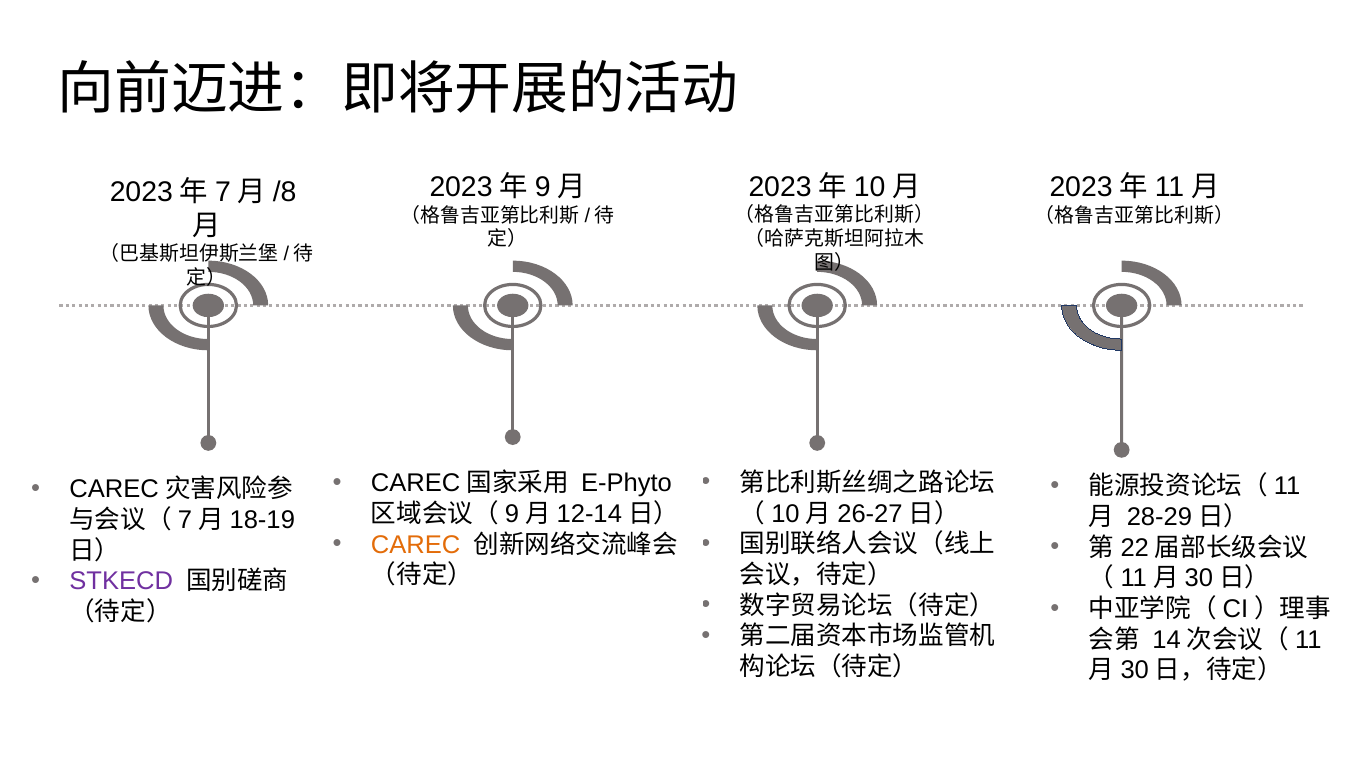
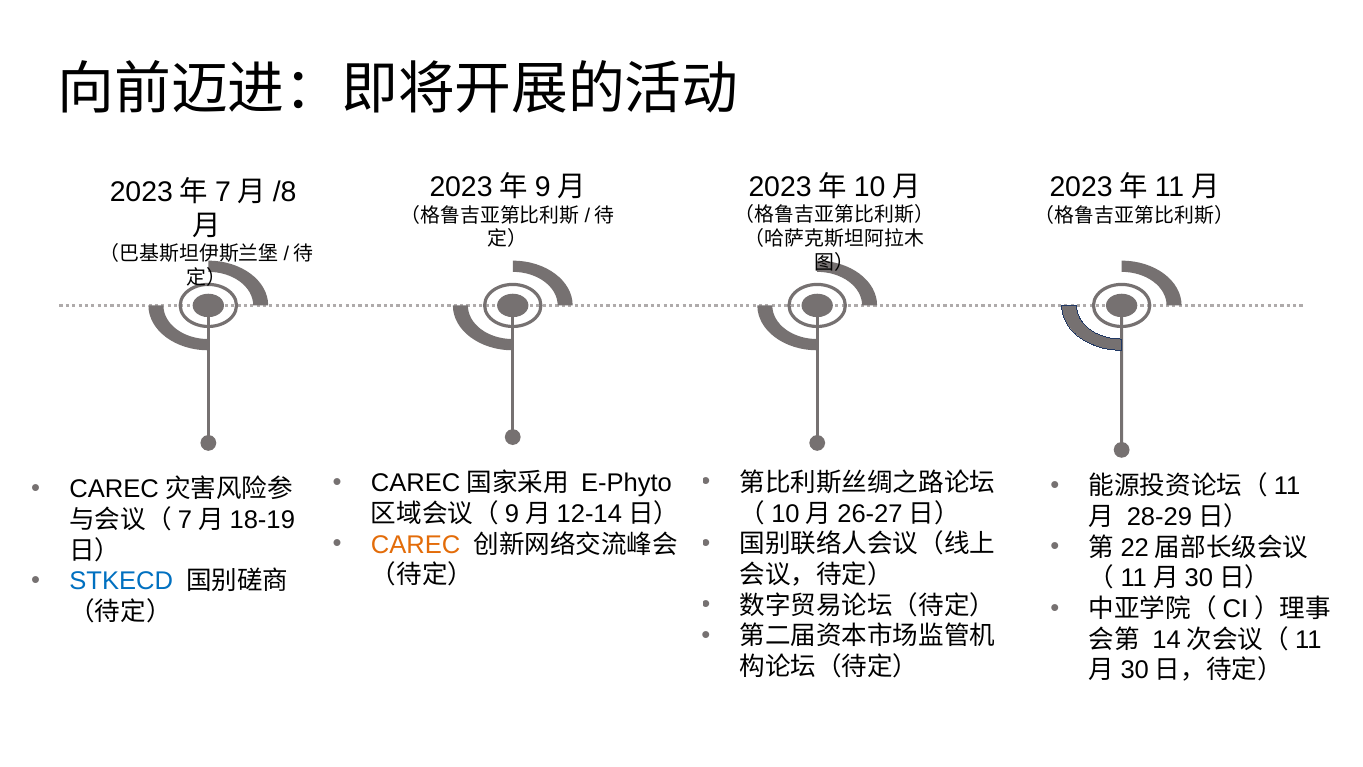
STKECD colour: purple -> blue (121, 581)
